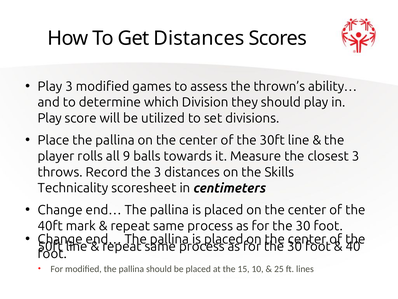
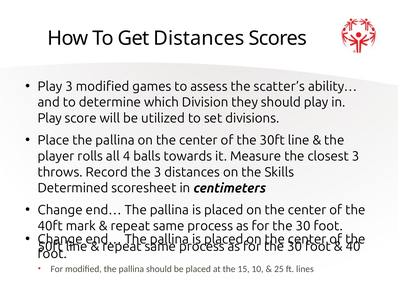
thrown’s: thrown’s -> scatter’s (279, 86)
9: 9 -> 4 (127, 156)
Technicality: Technicality -> Determined (73, 188)
